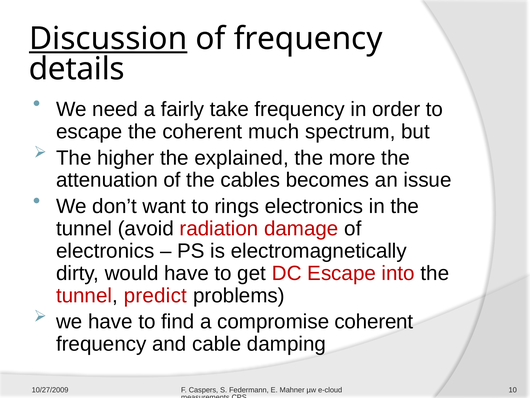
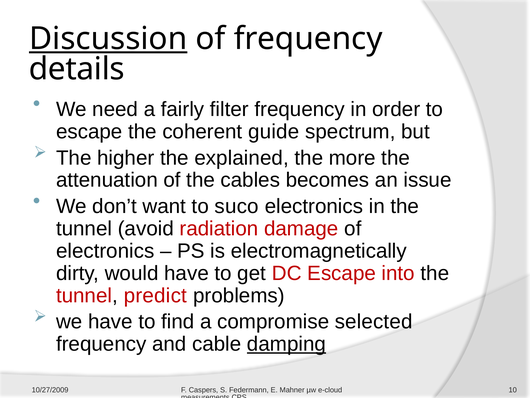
take: take -> filter (229, 109)
much: much -> guide (274, 131)
rings: rings -> suco (237, 206)
compromise coherent: coherent -> selected (374, 321)
damping underline: none -> present (286, 344)
